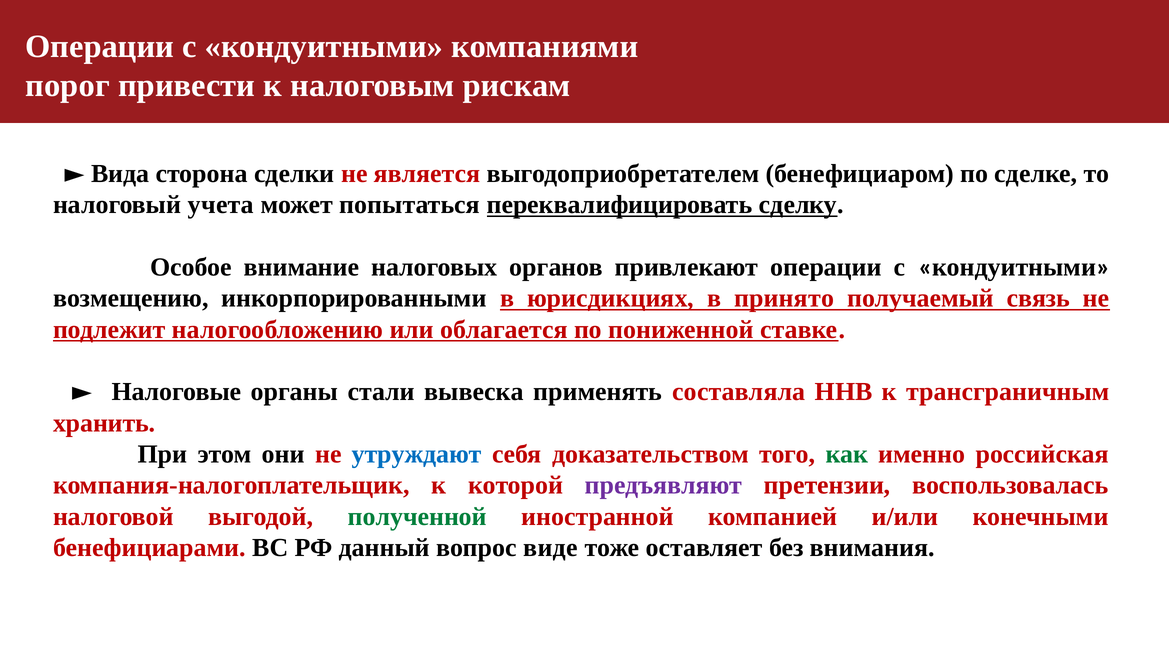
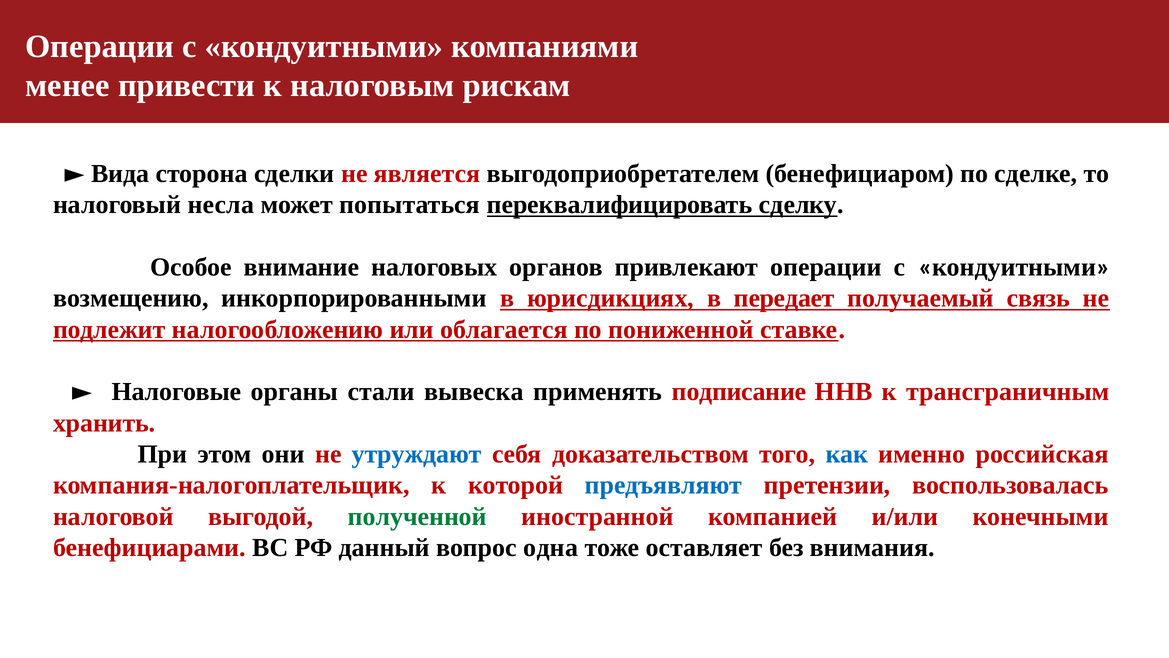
порог: порог -> менее (68, 85)
учета: учета -> несла (221, 205)
принято: принято -> передает (784, 298)
составляла: составляла -> подписание (739, 392)
как colour: green -> blue (847, 454)
предъявляют colour: purple -> blue (663, 485)
виде: виде -> одна (551, 547)
